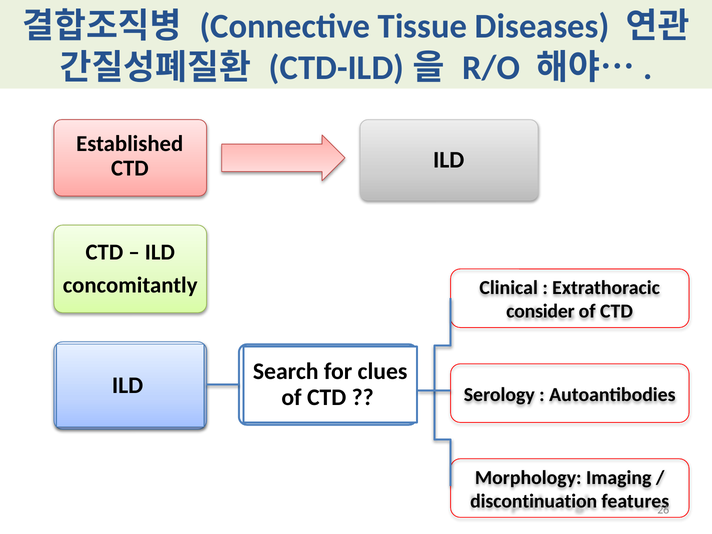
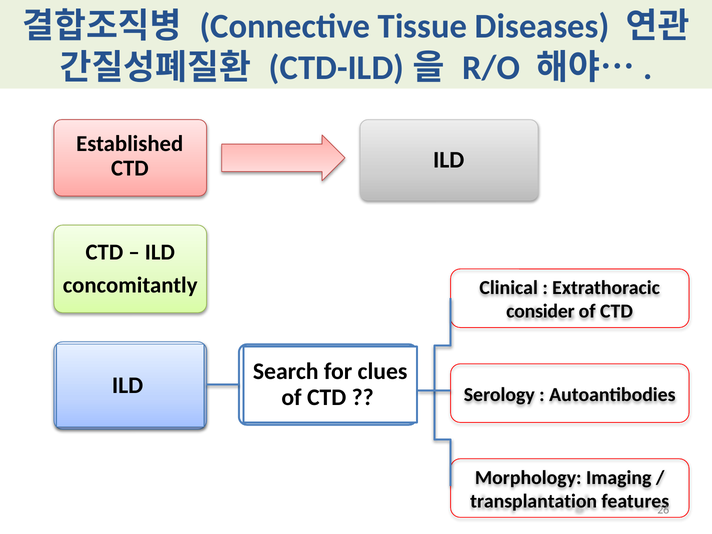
discontinuation: discontinuation -> transplantation (534, 501)
